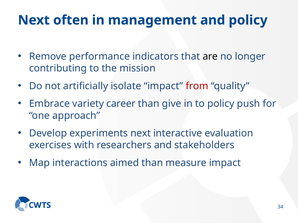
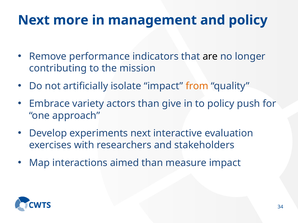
often: often -> more (71, 20)
from colour: red -> orange (197, 86)
career: career -> actors (121, 104)
